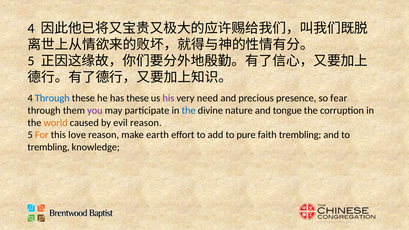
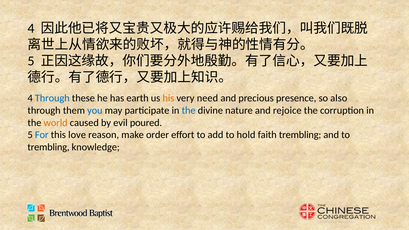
has these: these -> earth (138, 98)
his colour: purple -> orange (168, 98)
fear: fear -> also (339, 98)
you colour: purple -> blue (95, 110)
tongue: tongue -> rejoice (287, 110)
evil reason: reason -> poured (146, 123)
For colour: orange -> blue (42, 135)
earth: earth -> order (158, 135)
pure: pure -> hold (246, 135)
